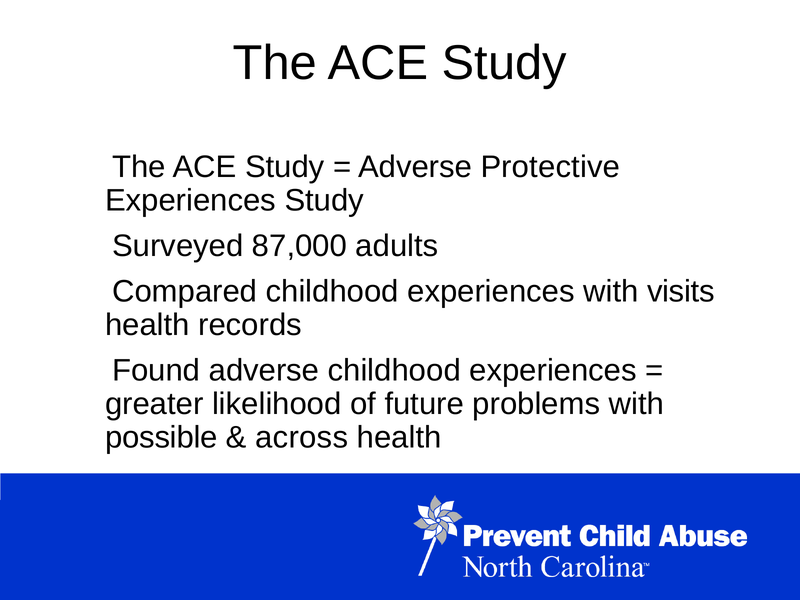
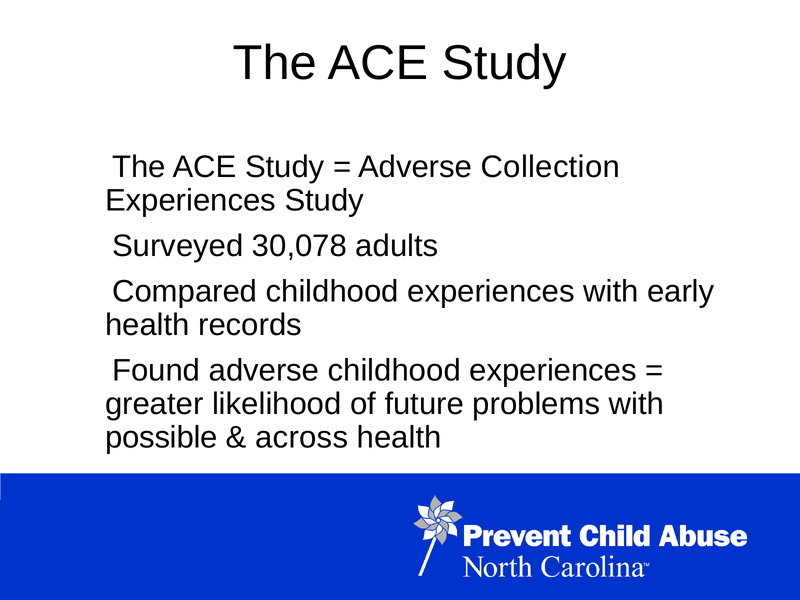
Protective: Protective -> Collection (550, 167)
87,000: 87,000 -> 30,078 (299, 246)
visits: visits -> early (681, 292)
